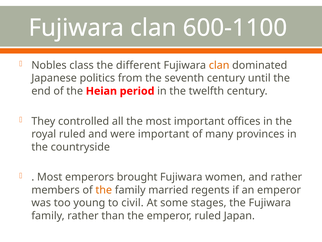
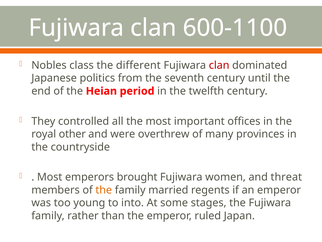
clan colour: orange -> red (219, 65)
royal ruled: ruled -> other (72, 134)
were important: important -> overthrew (164, 134)
and rather: rather -> threat (286, 177)
civil: civil -> into (133, 203)
